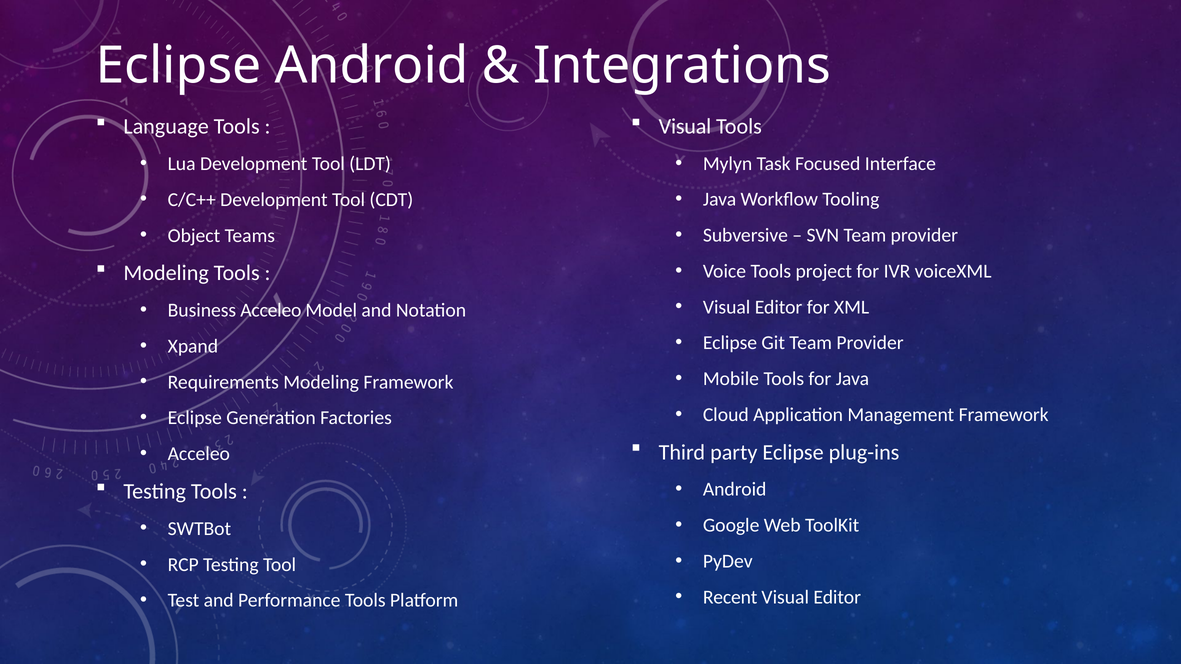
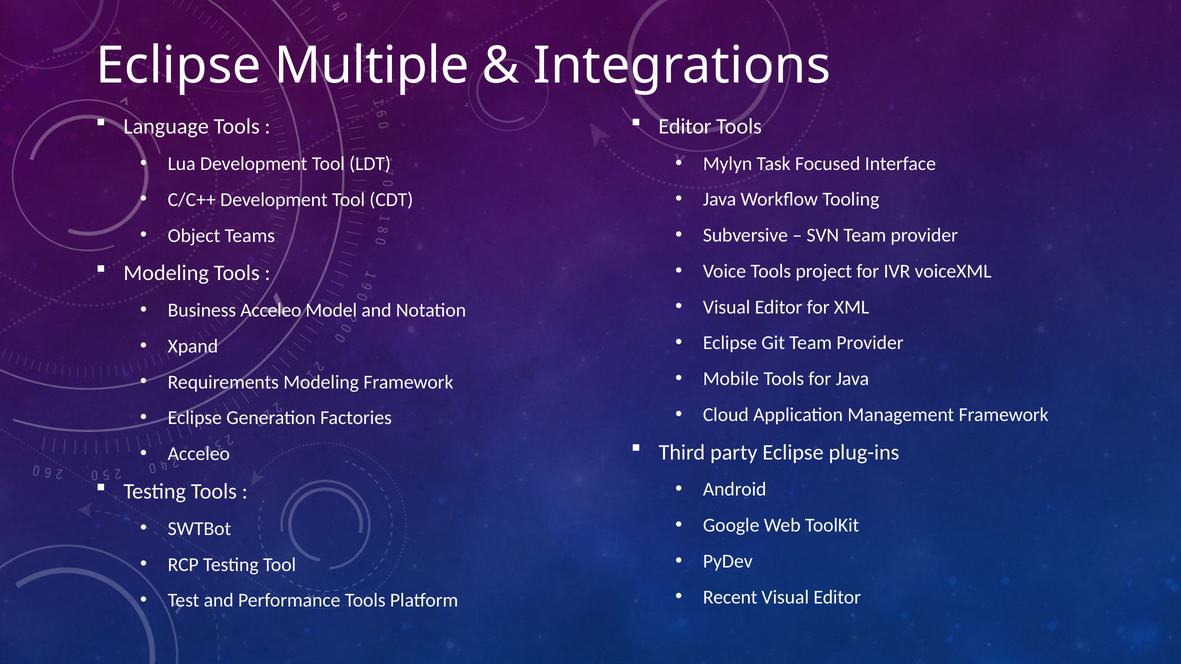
Eclipse Android: Android -> Multiple (372, 66)
Visual: Visual -> Editor (685, 127)
